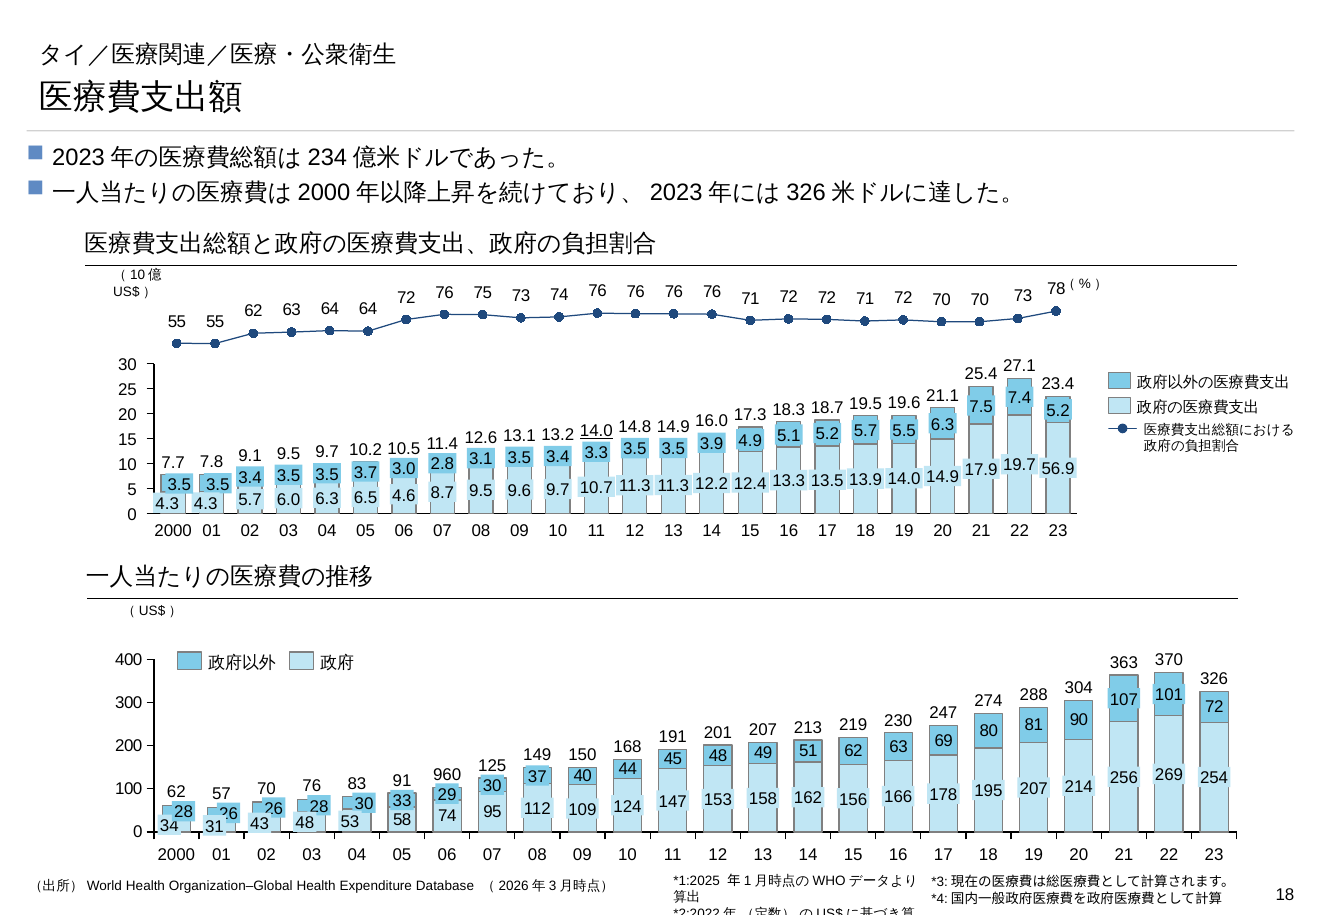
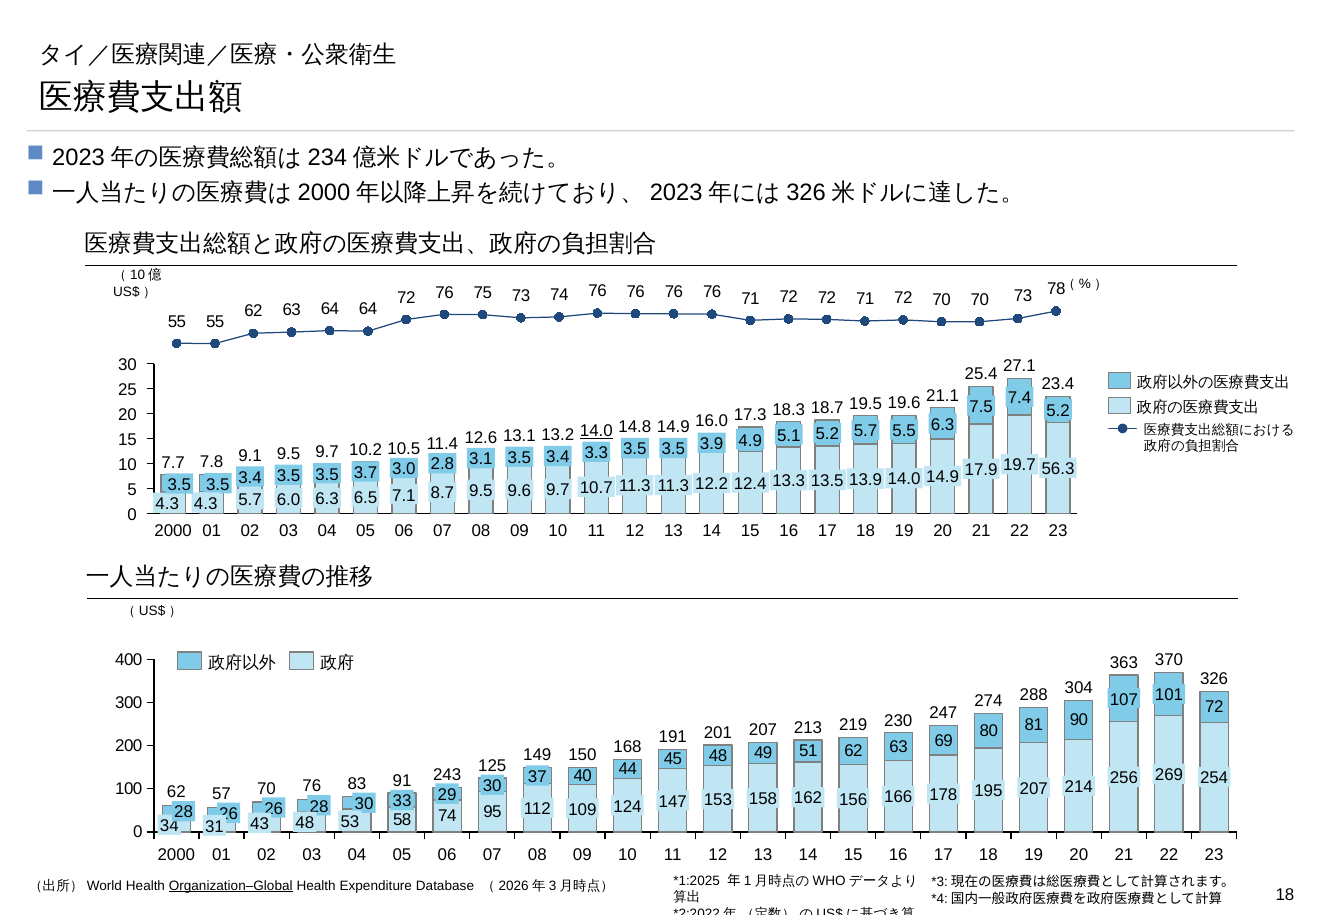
56.9: 56.9 -> 56.3 (1058, 469)
4.6: 4.6 -> 7.1 (404, 495)
960: 960 -> 243 (447, 774)
Organization–Global underline: none -> present (231, 885)
